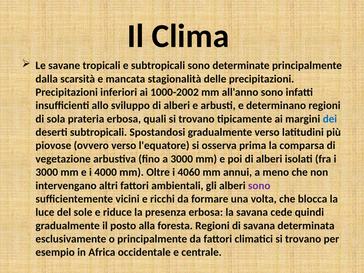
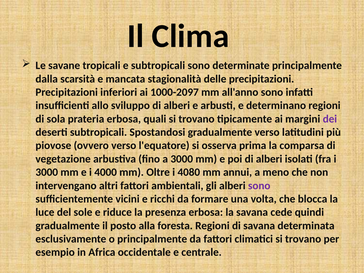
1000-2002: 1000-2002 -> 1000-2097 (175, 92)
dei colour: blue -> purple (330, 119)
4060: 4060 -> 4080 (189, 172)
